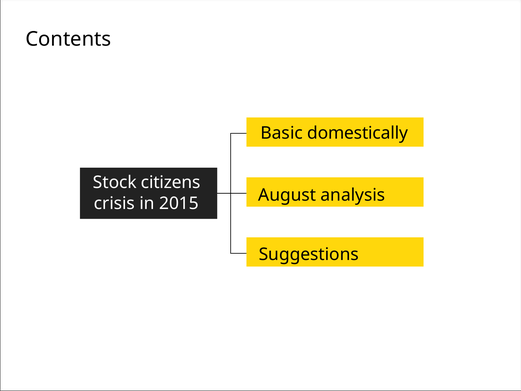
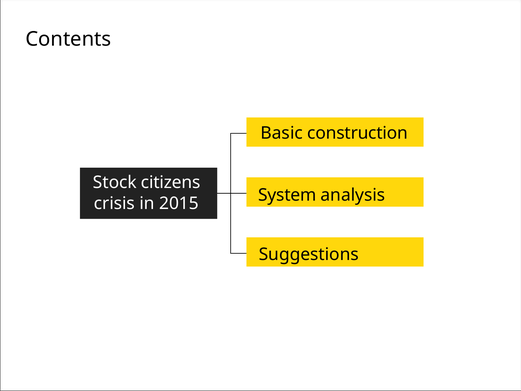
domestically: domestically -> construction (358, 133)
August: August -> System (287, 195)
